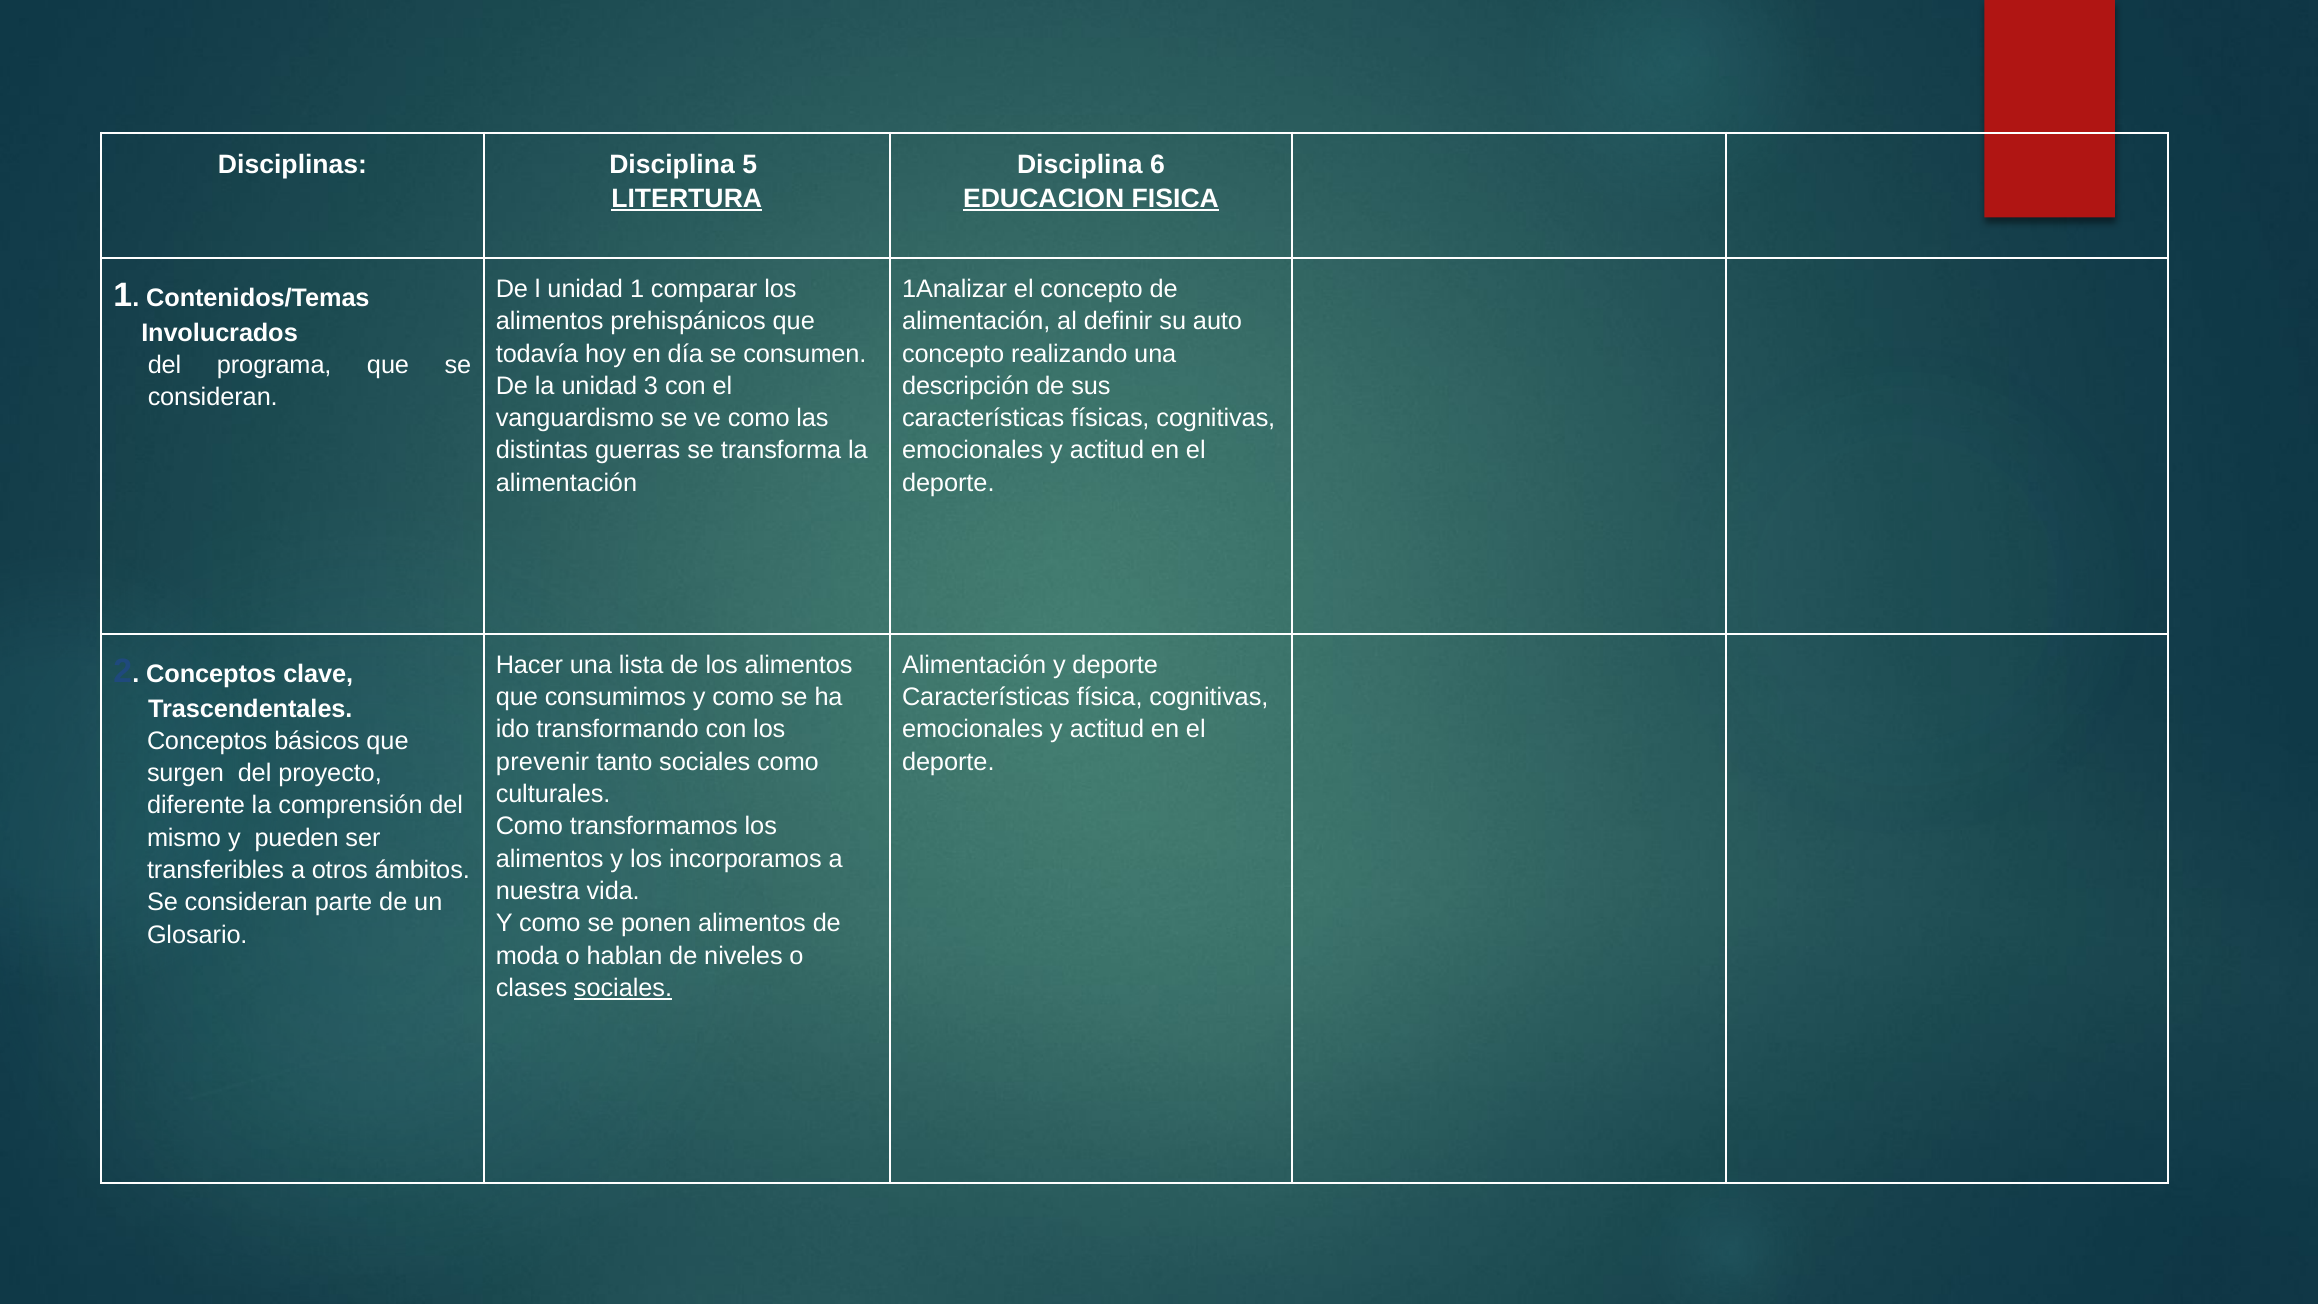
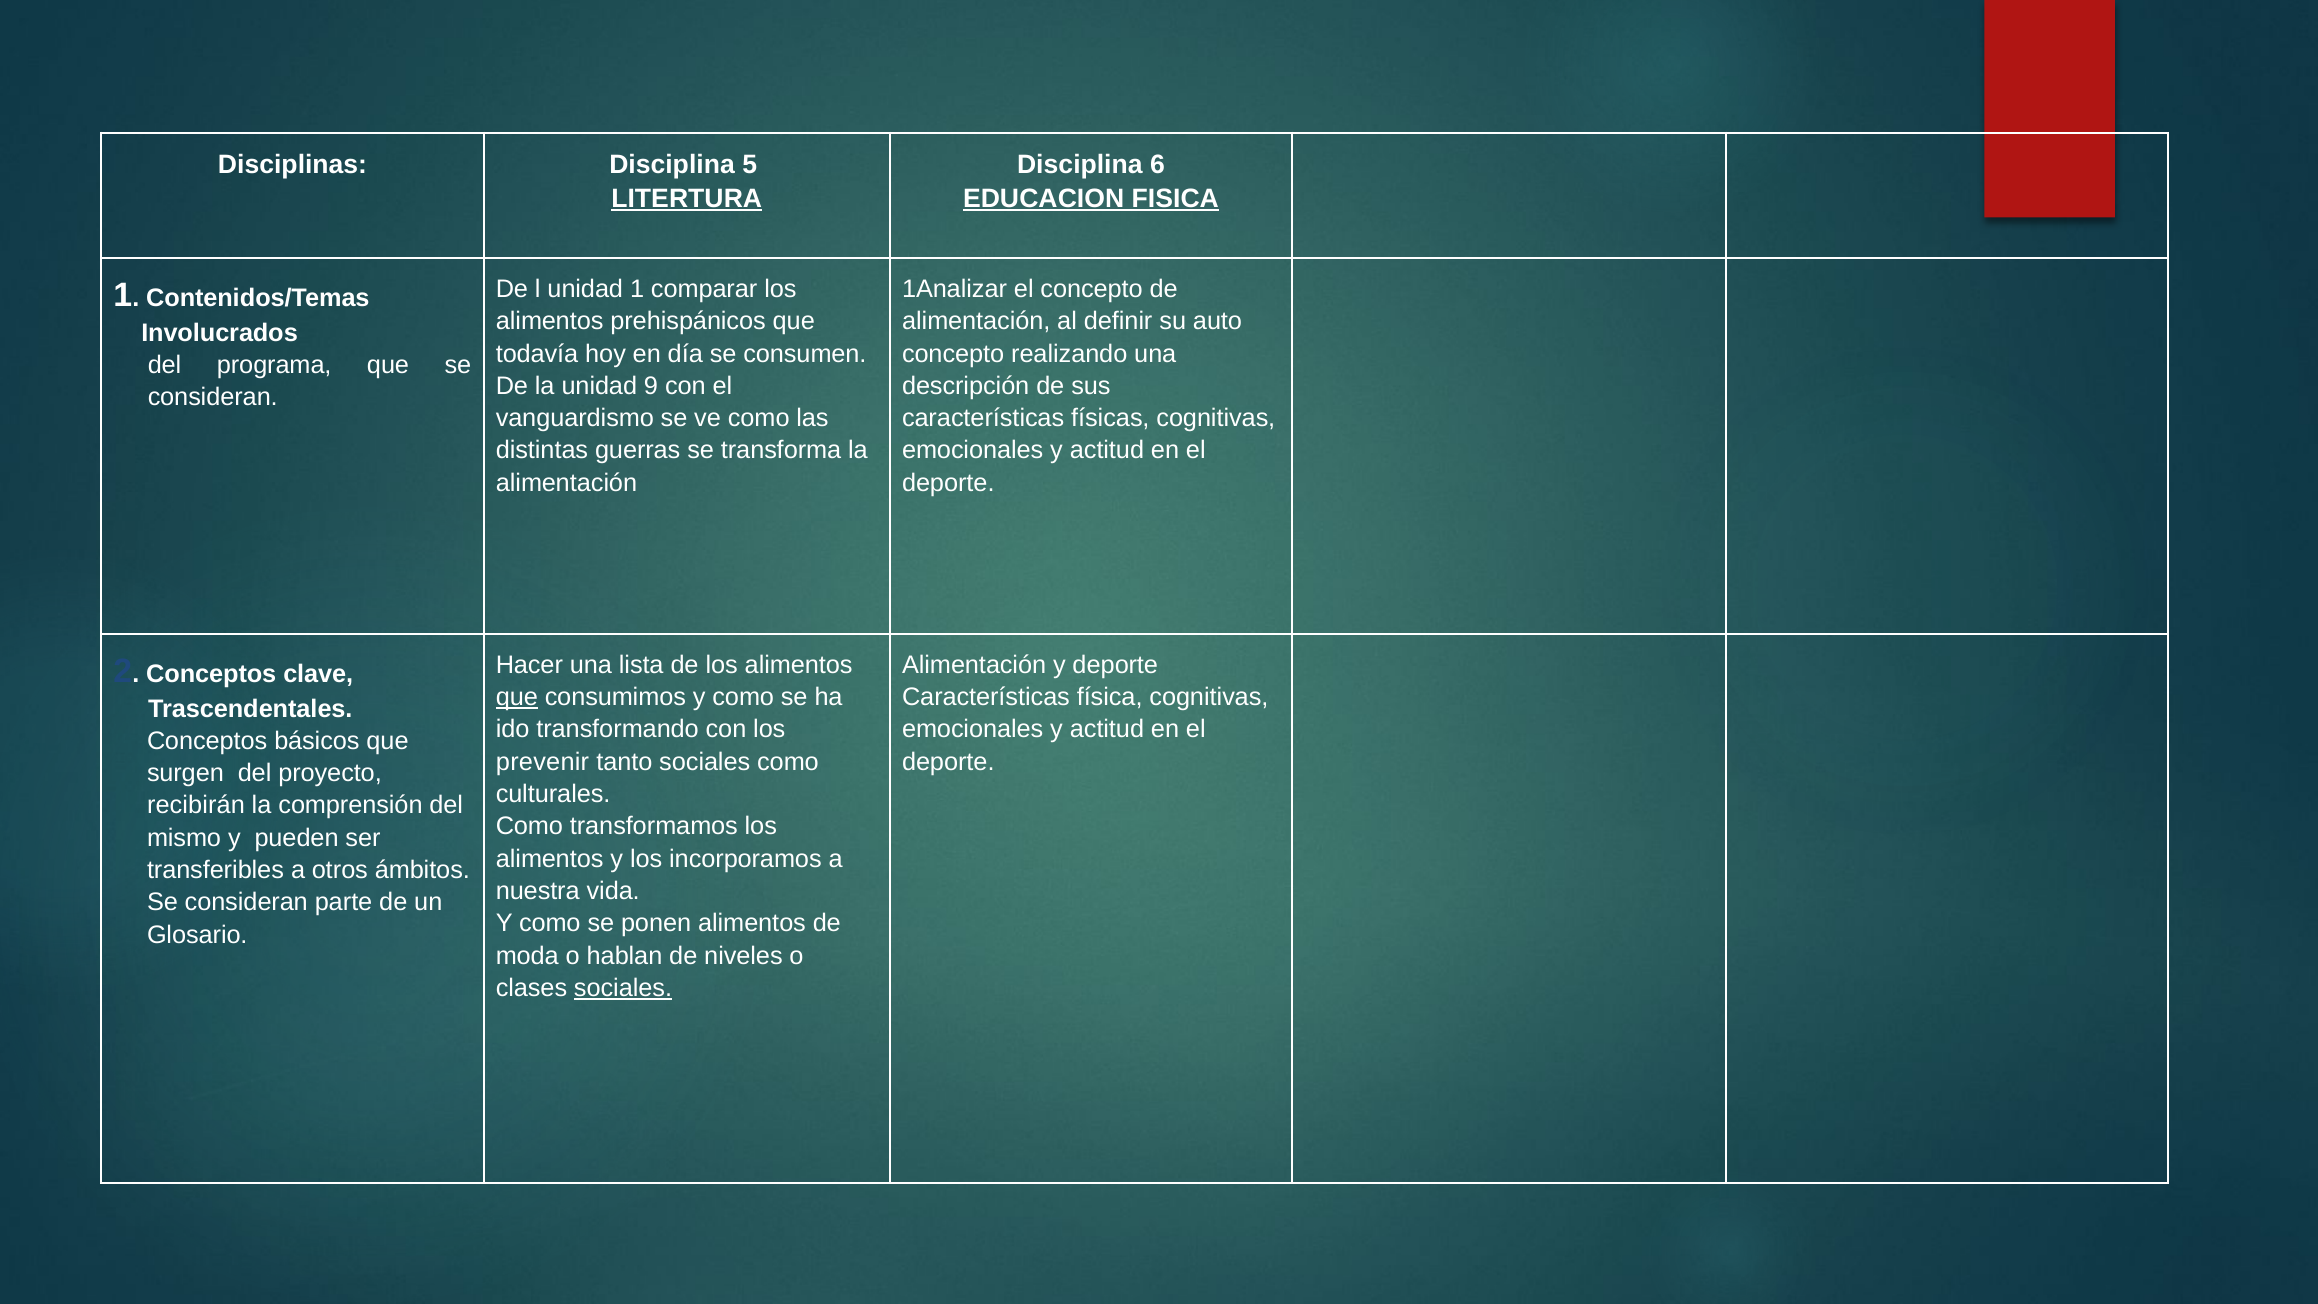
3: 3 -> 9 (651, 386)
que underline: none -> present (517, 697)
diferente: diferente -> recibirán (196, 806)
